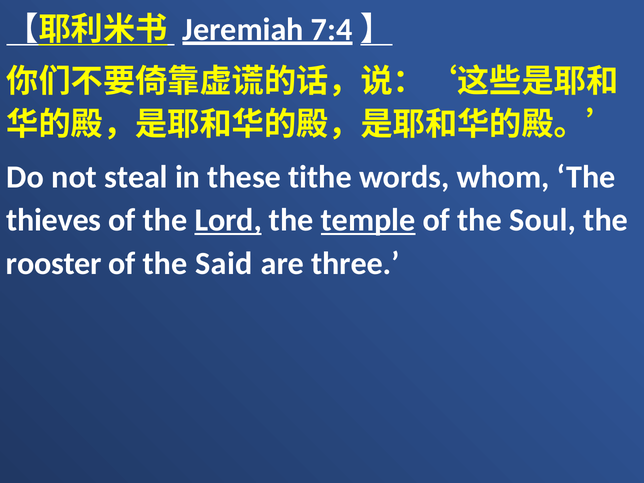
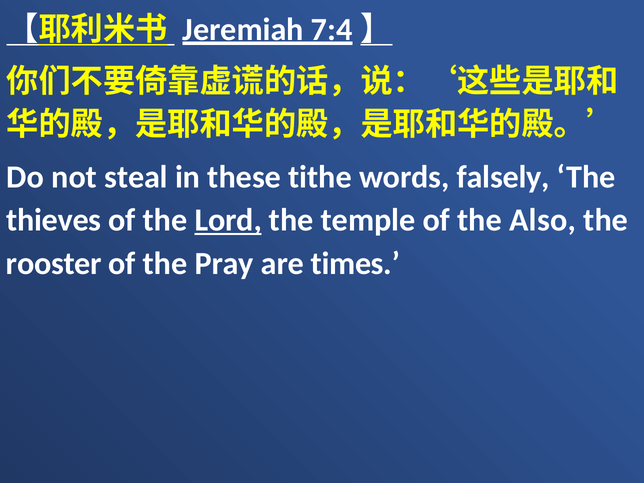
whom: whom -> falsely (503, 177)
temple underline: present -> none (368, 220)
Soul: Soul -> Also (543, 220)
Said: Said -> Pray (224, 264)
three: three -> times (355, 264)
